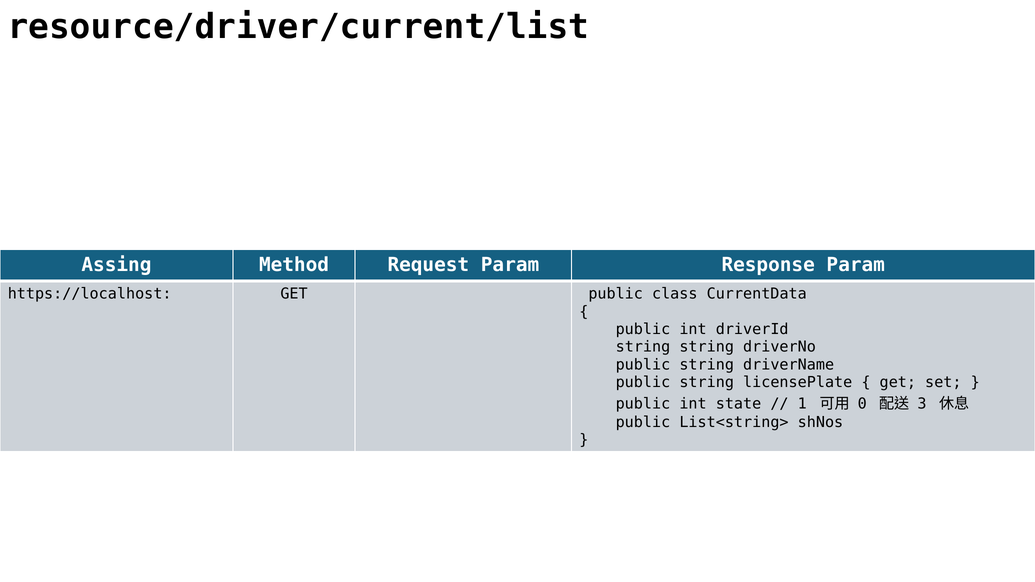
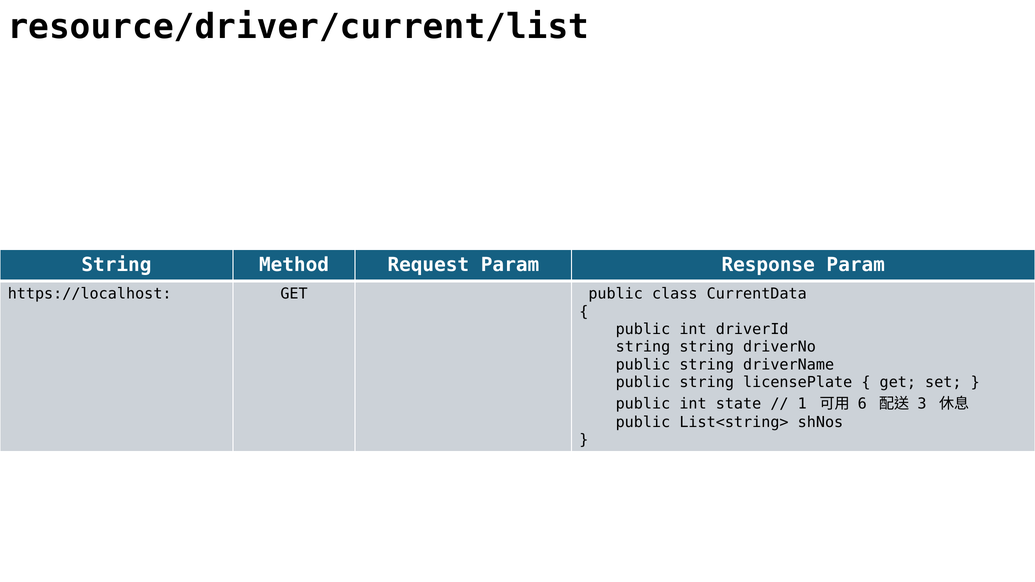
Assing: Assing -> String (116, 265)
0: 0 -> 6 (862, 404)
